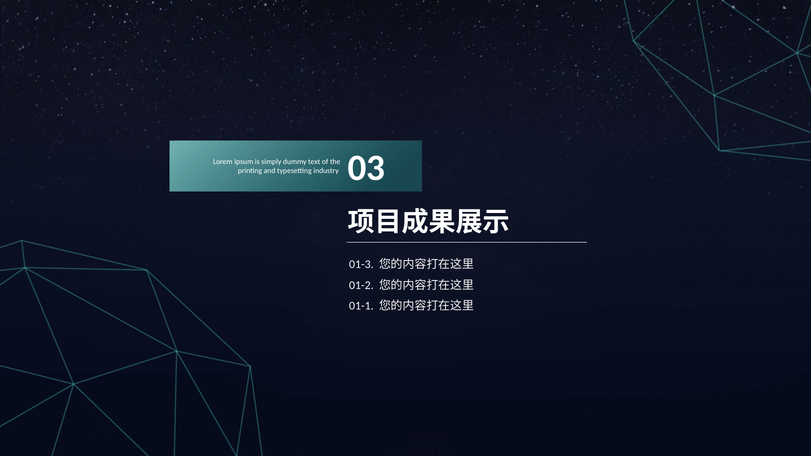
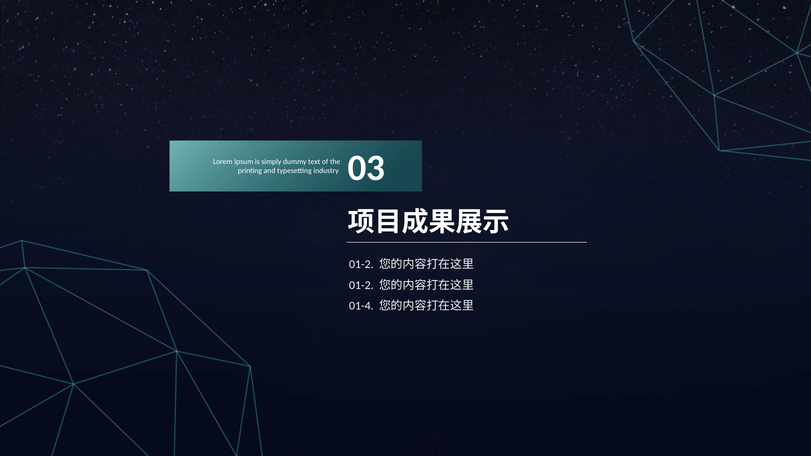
01-3: 01-3 -> 01-2 (361, 264)
01-1: 01-1 -> 01-4 (361, 306)
